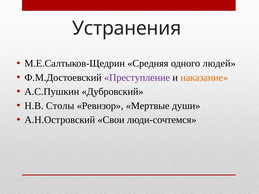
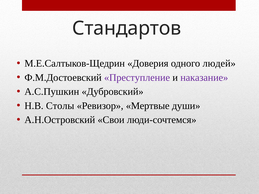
Устранения: Устранения -> Стандартов (127, 28)
Средняя: Средняя -> Доверия (148, 64)
наказание colour: orange -> purple (204, 78)
